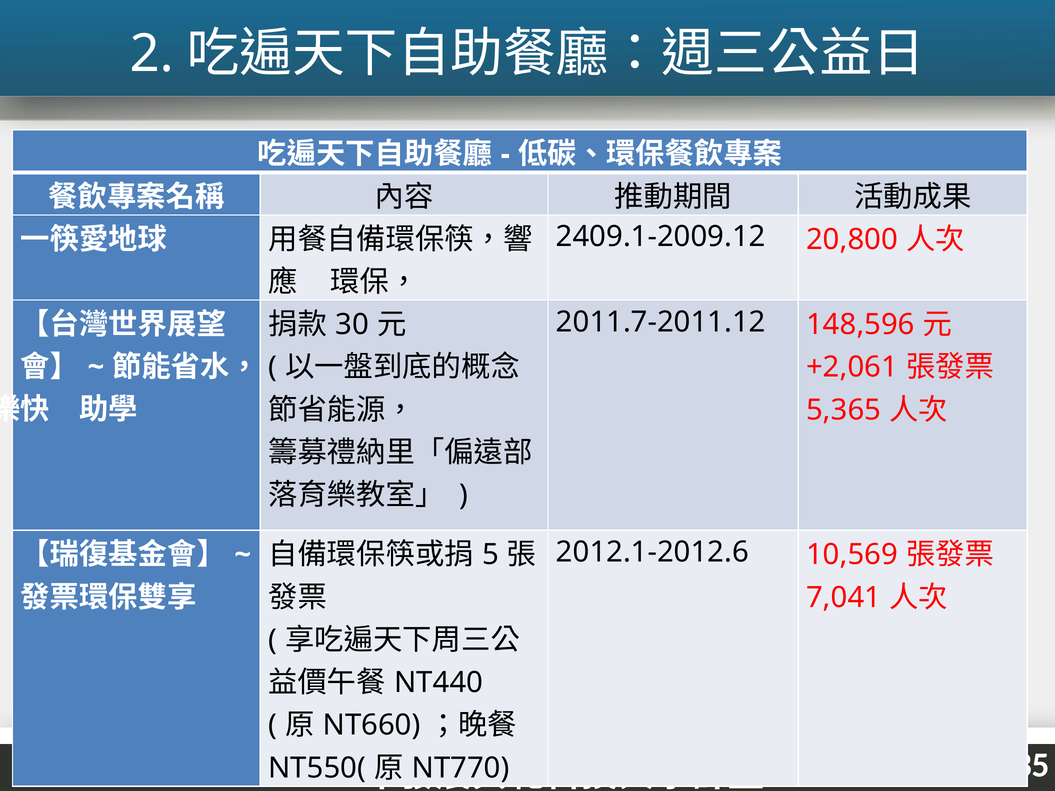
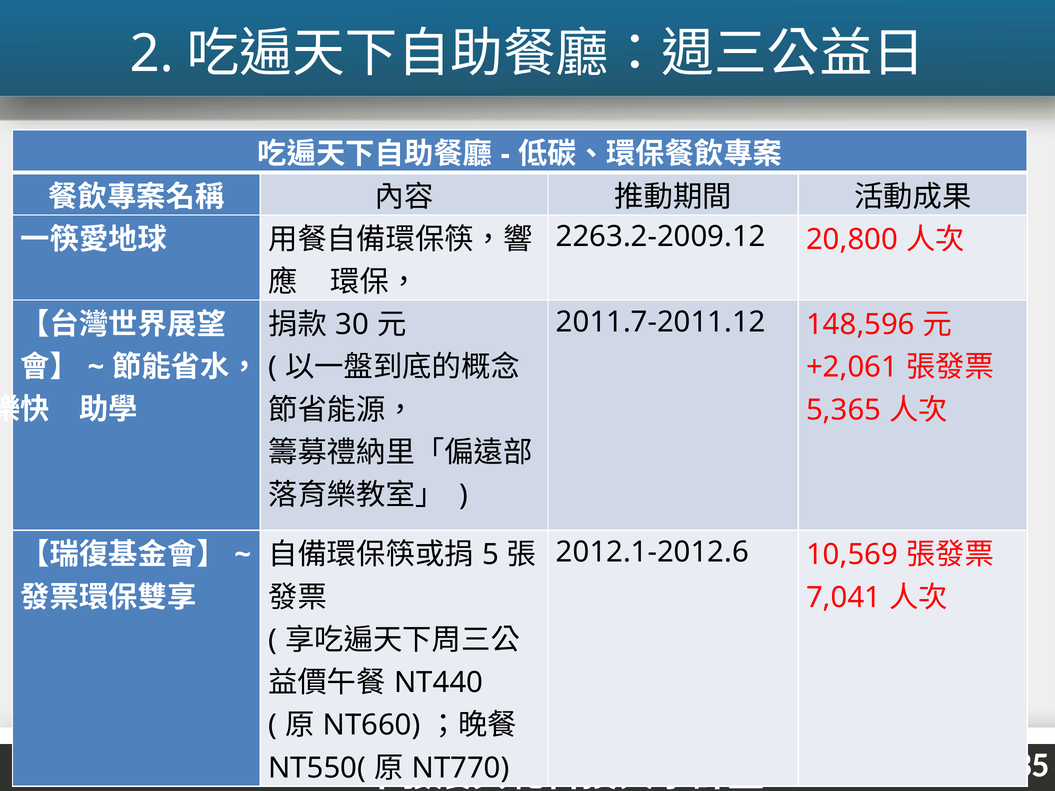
2409.1-2009.12: 2409.1-2009.12 -> 2263.2-2009.12 (661, 237)
